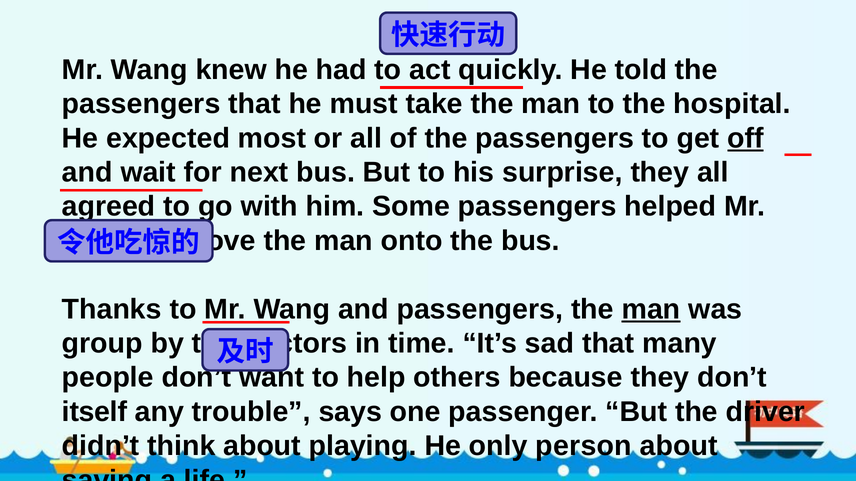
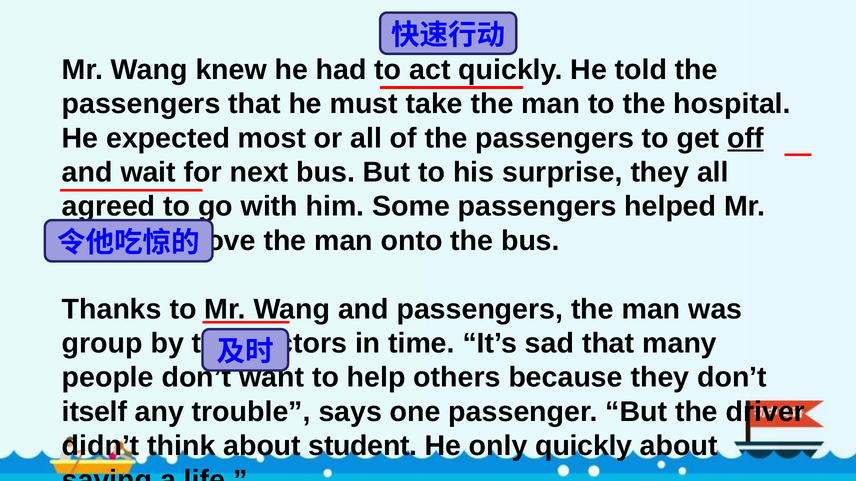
man underline: present -> none (651, 309)
playing: playing -> student (363, 446)
only person: person -> quickly (584, 446)
